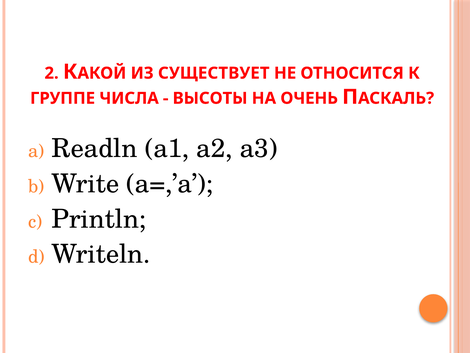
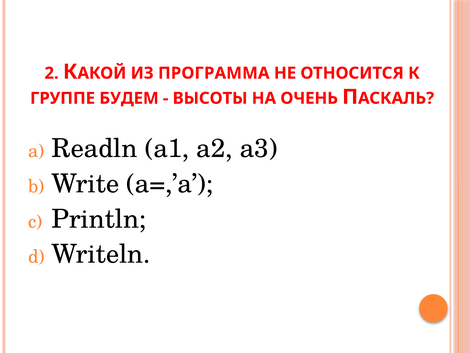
СУЩЕСТВУЕТ: СУЩЕСТВУЕТ -> ПРОГРАММА (214, 73)
ЧИСЛА: ЧИСЛА -> БУДЕМ (129, 98)
